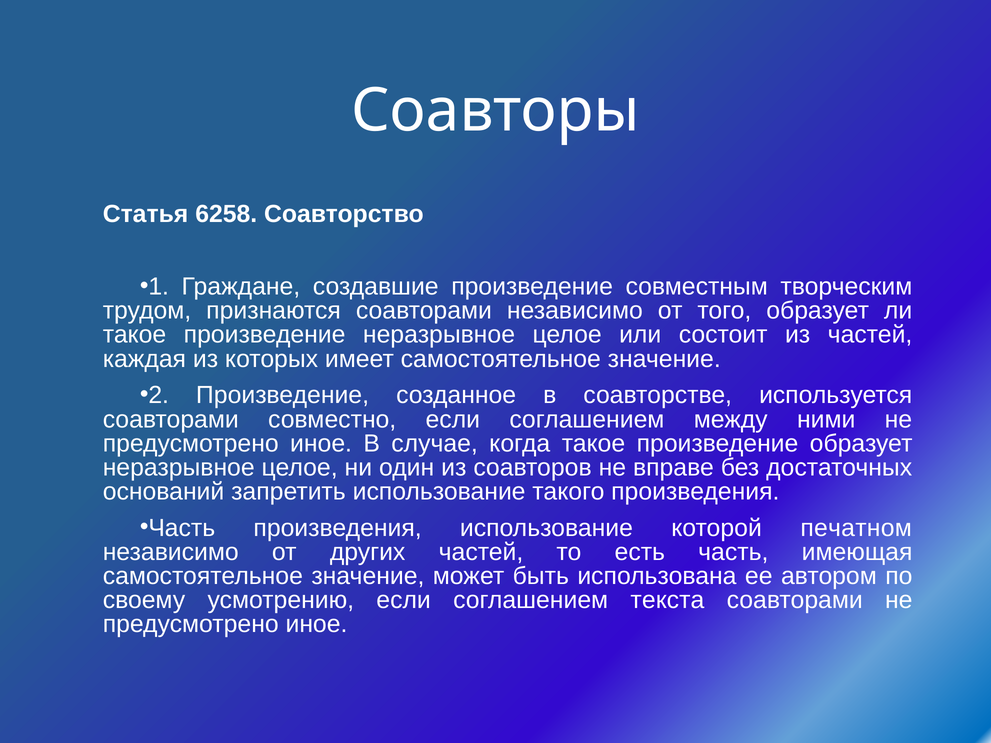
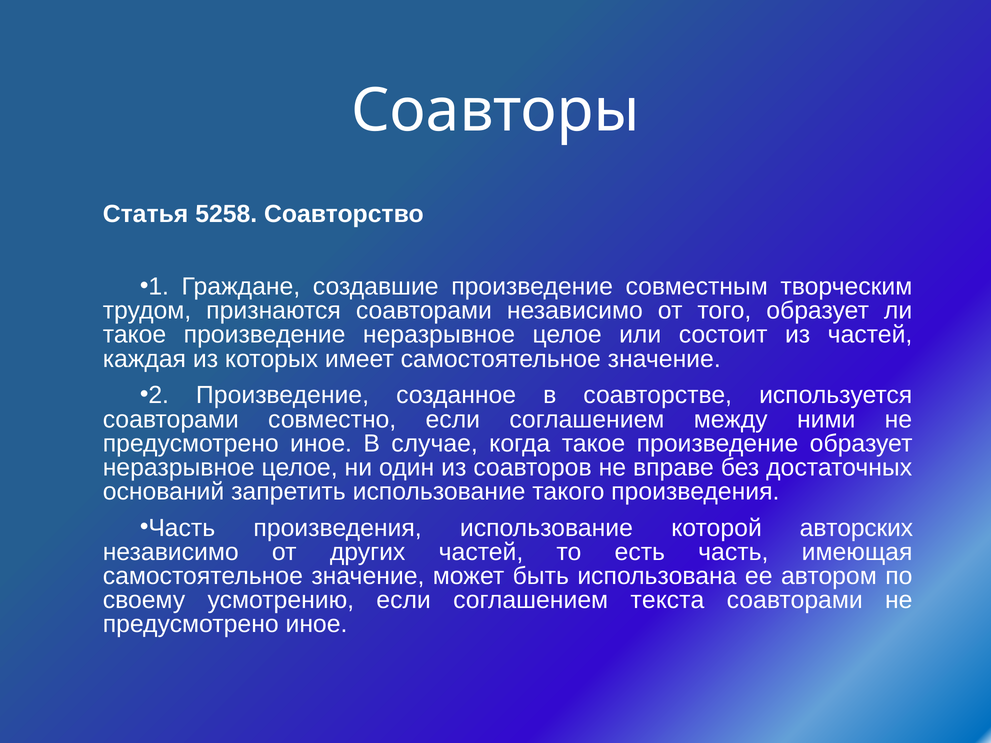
6258: 6258 -> 5258 (226, 214)
печатном: печатном -> авторских (856, 528)
